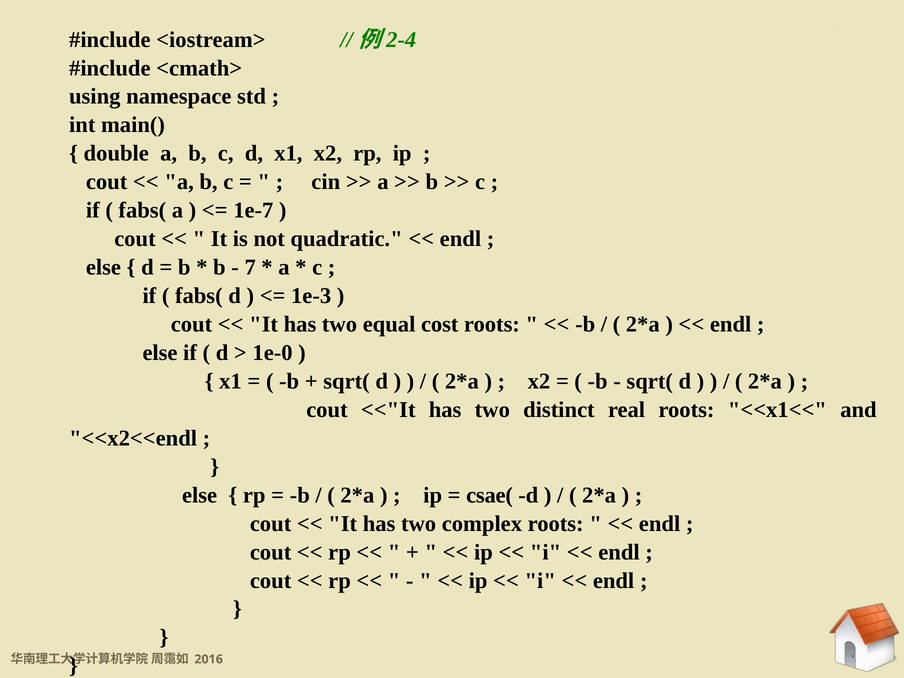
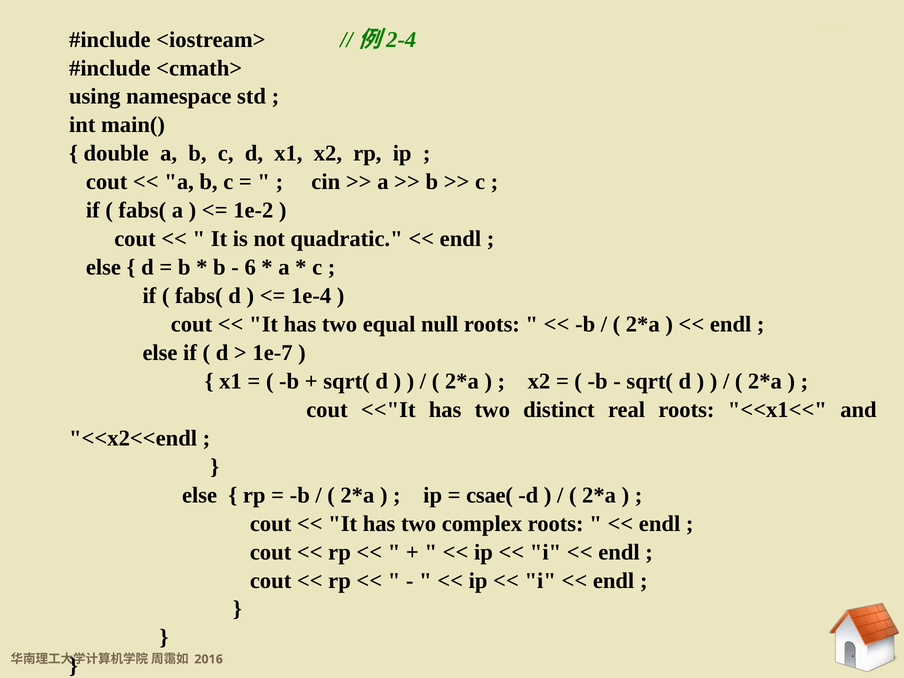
1e-7: 1e-7 -> 1e-2 (253, 210)
7: 7 -> 6 (250, 267)
1e-3: 1e-3 -> 1e-4 (311, 296)
cost: cost -> null (440, 324)
1e-0: 1e-0 -> 1e-7 (273, 353)
